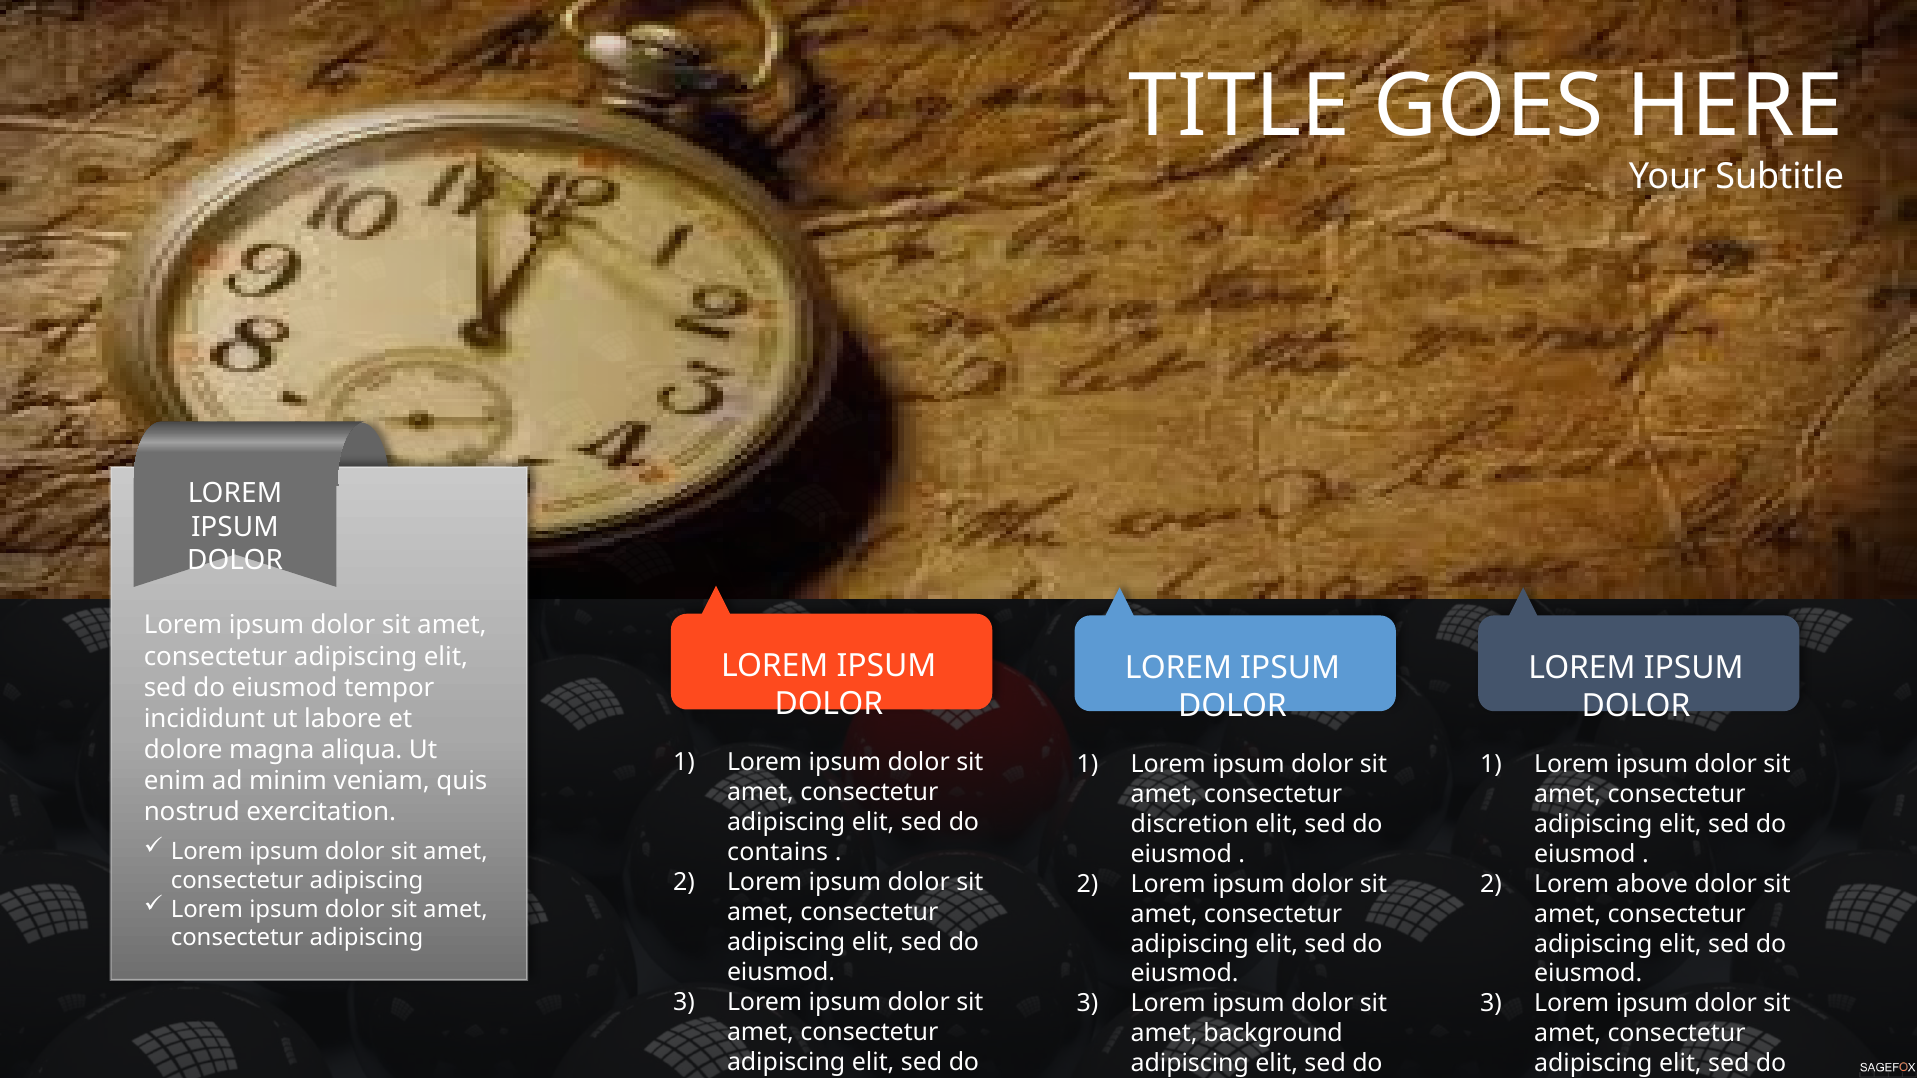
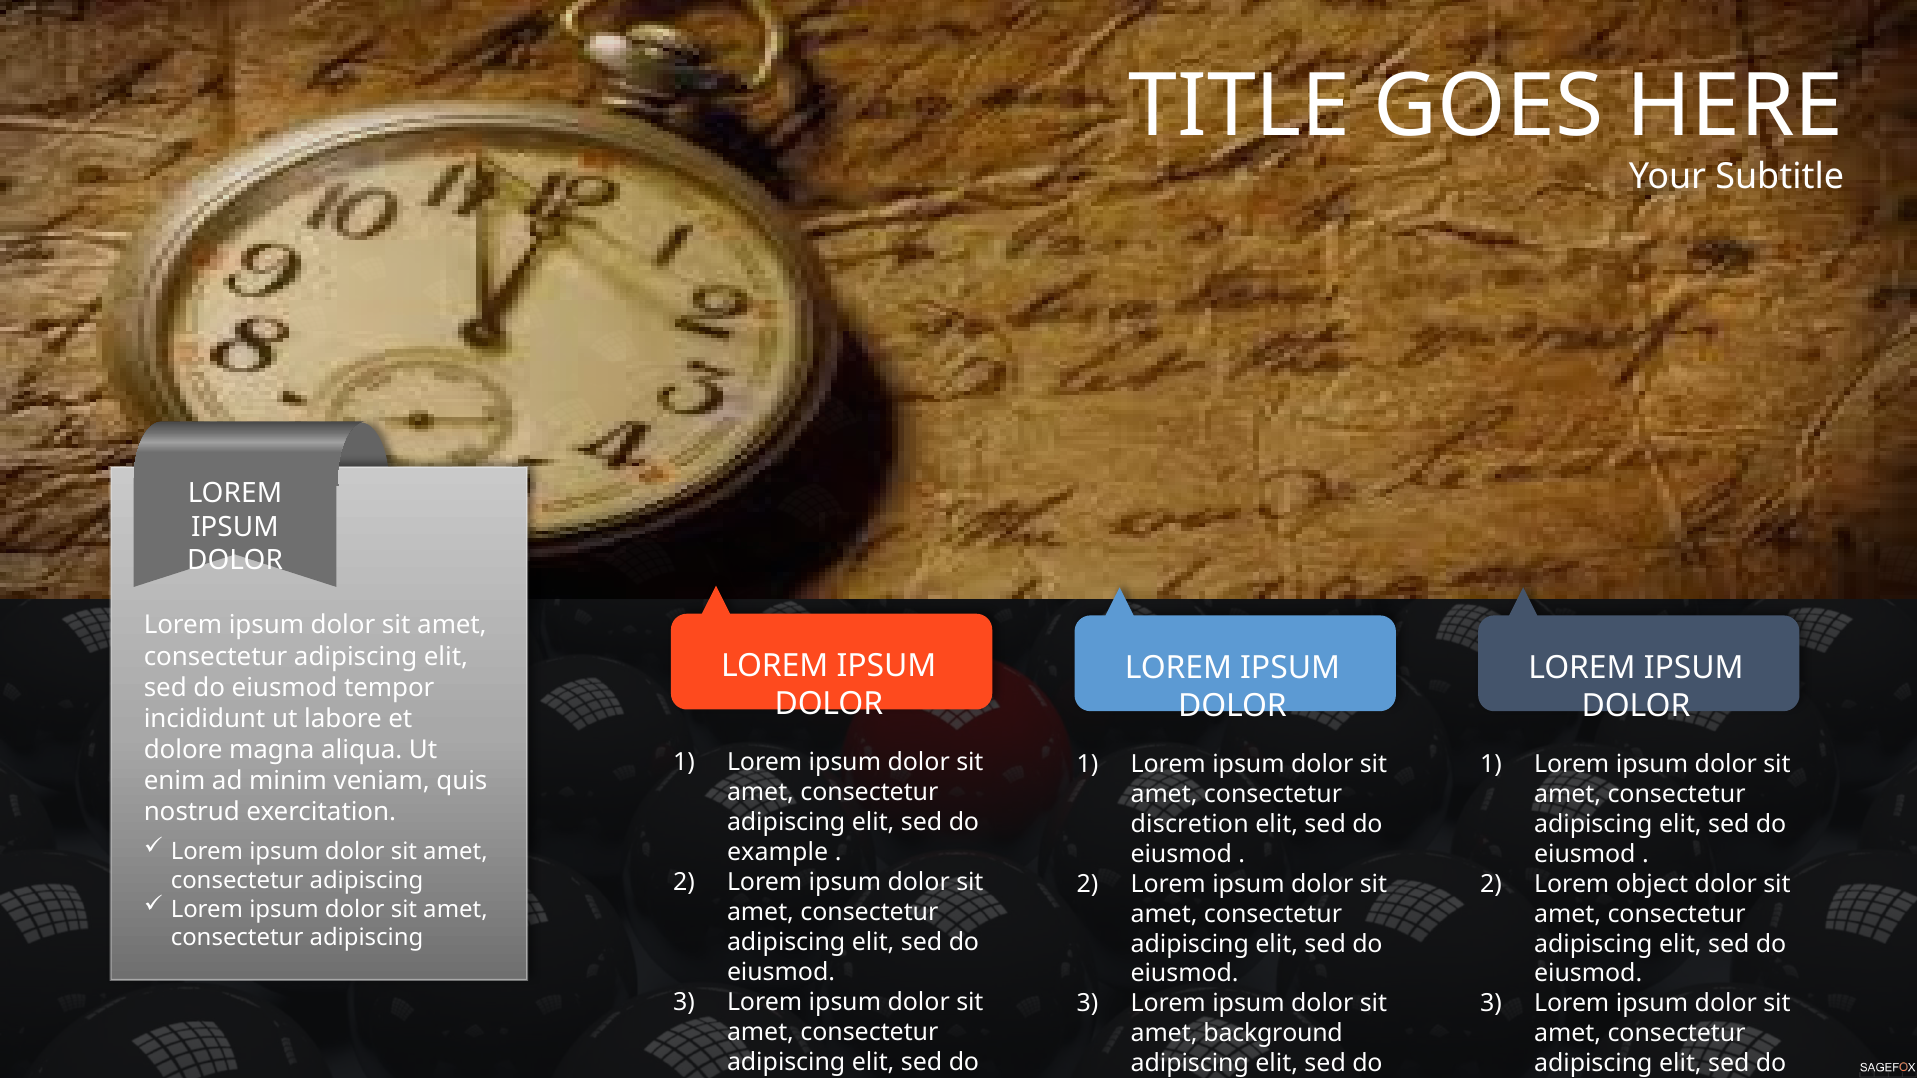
contains: contains -> example (778, 853)
above: above -> object (1652, 884)
